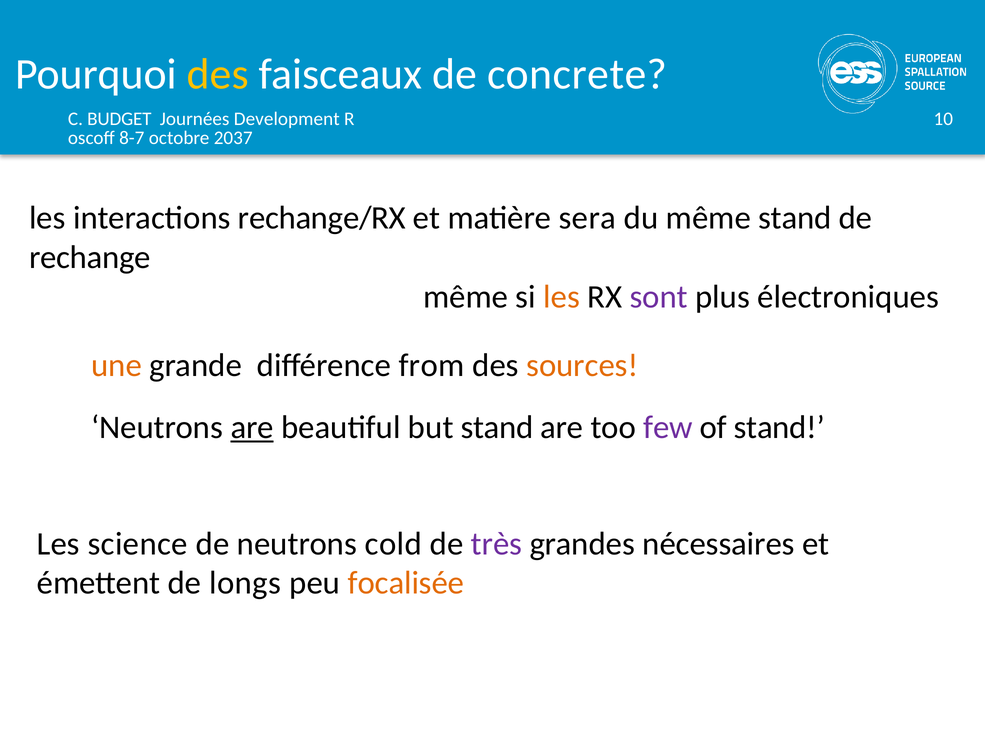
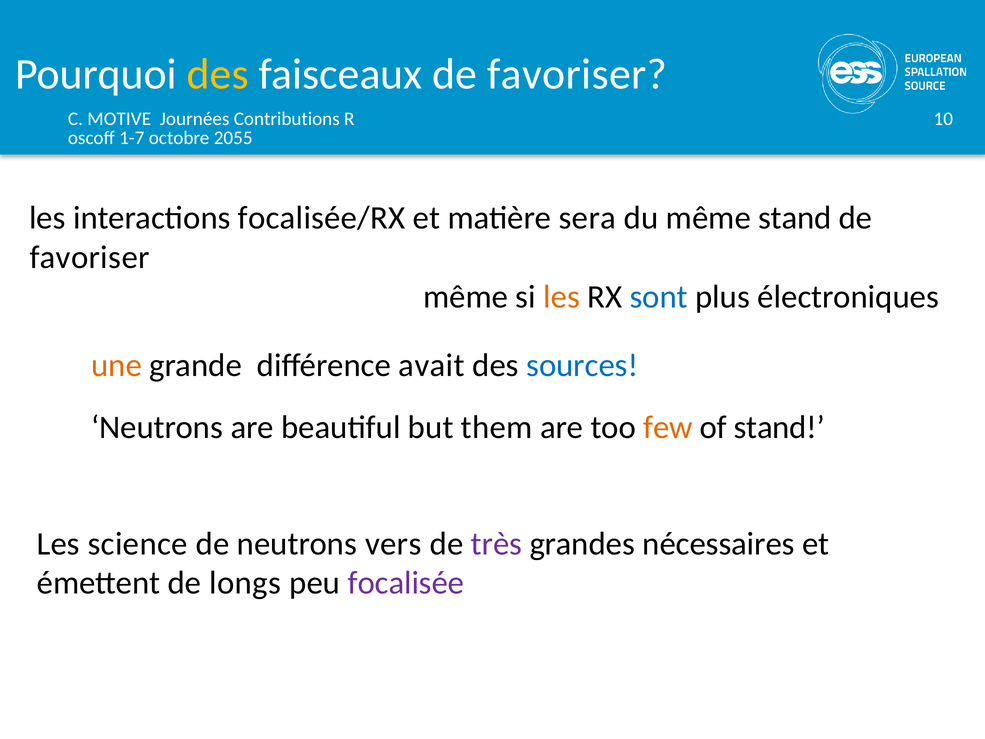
faisceaux de concrete: concrete -> favoriser (577, 74)
BUDGET: BUDGET -> MOTIVE (119, 119)
Development: Development -> Contributions (287, 119)
8-7: 8-7 -> 1-7 (132, 138)
2037: 2037 -> 2055 (233, 138)
rechange/RX: rechange/RX -> focalisée/RX (322, 218)
rechange: rechange -> favoriser (90, 257)
sont colour: purple -> blue (659, 297)
from: from -> avait (432, 365)
sources colour: orange -> blue (582, 365)
are underline: present -> none (252, 427)
but stand: stand -> them (497, 427)
few colour: purple -> orange (668, 427)
cold: cold -> vers (393, 544)
focalisée colour: orange -> purple (406, 583)
